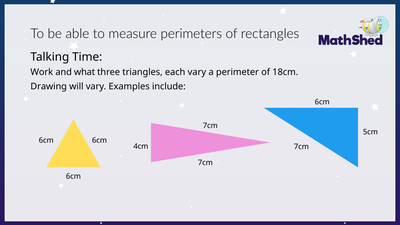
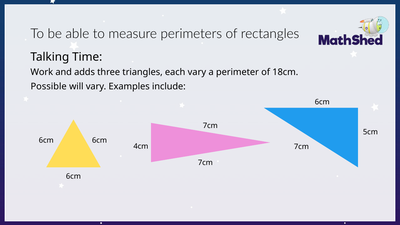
what: what -> adds (85, 72)
Drawing: Drawing -> Possible (49, 86)
